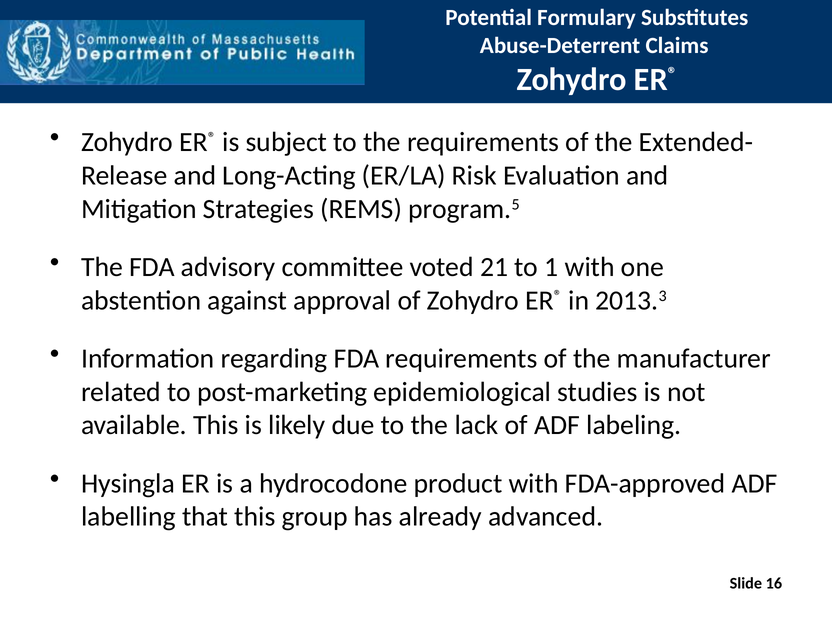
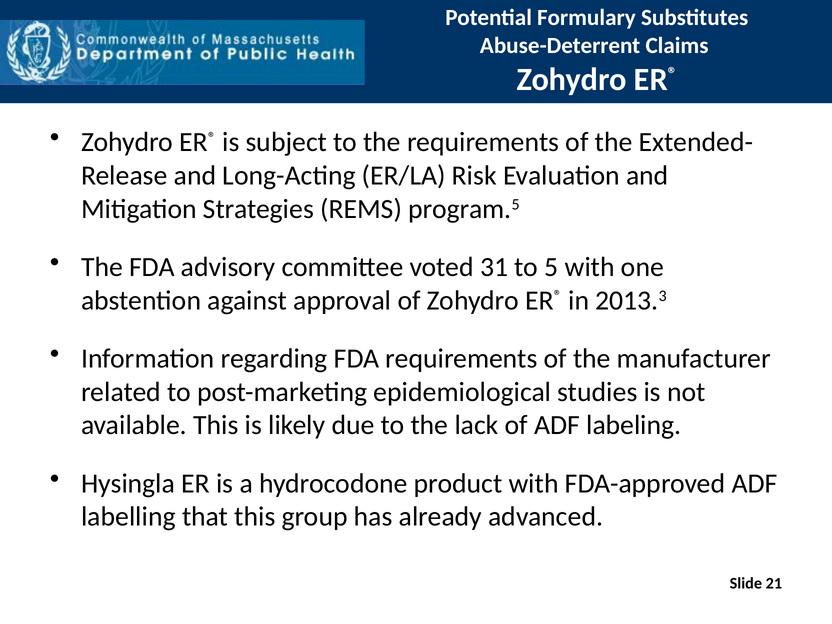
21: 21 -> 31 (494, 267)
1: 1 -> 5 (551, 267)
16: 16 -> 21 (774, 583)
